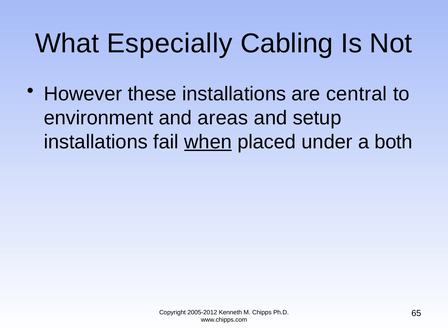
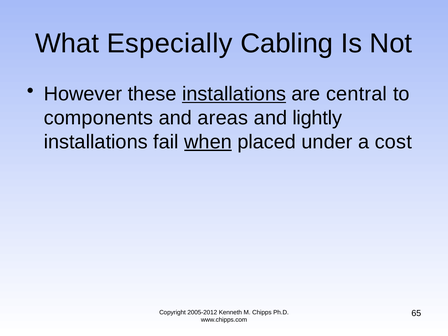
installations underline: none -> present (234, 94)
environment: environment -> components (98, 118)
setup: setup -> lightly (317, 118)
both: both -> cost (393, 142)
